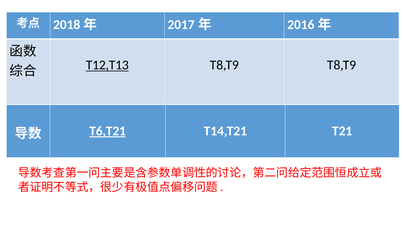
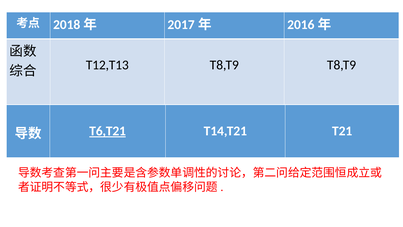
T12,T13 underline: present -> none (107, 65)
